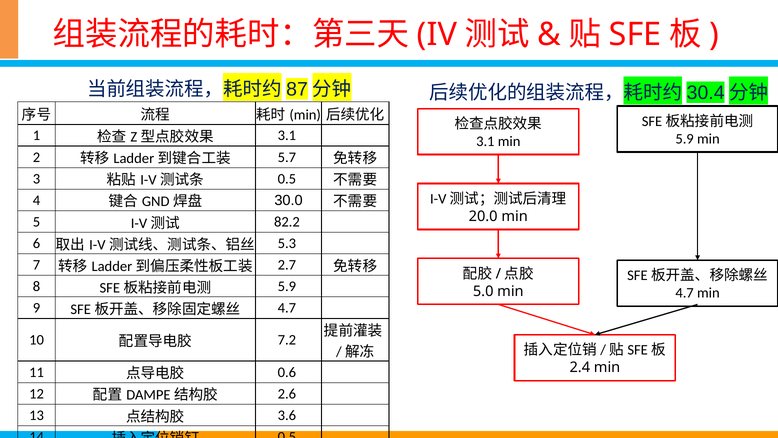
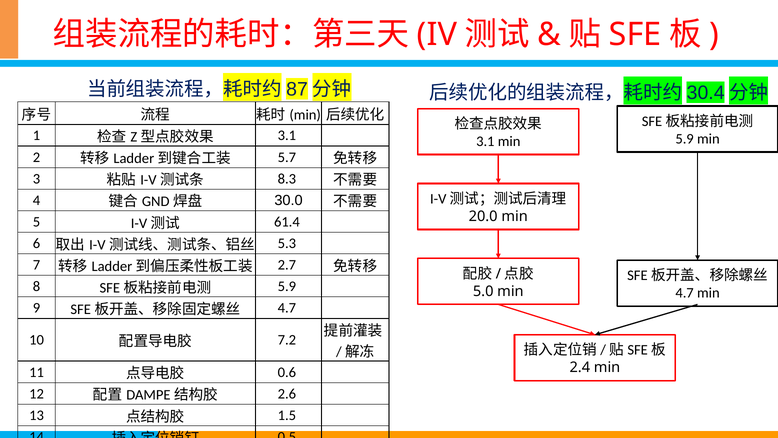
0.5: 0.5 -> 8.3 (287, 179)
82.2: 82.2 -> 61.4 (287, 222)
3.6: 3.6 -> 1.5 (287, 415)
